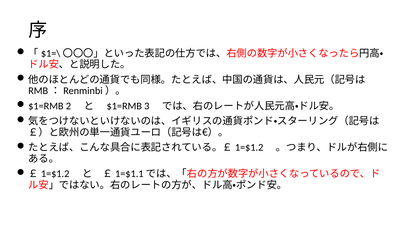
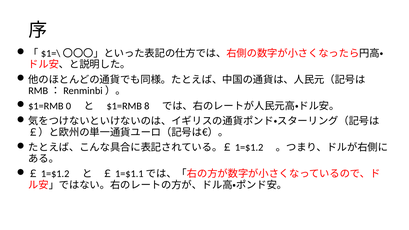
2: 2 -> 0 (68, 106)
3: 3 -> 8 (147, 106)
